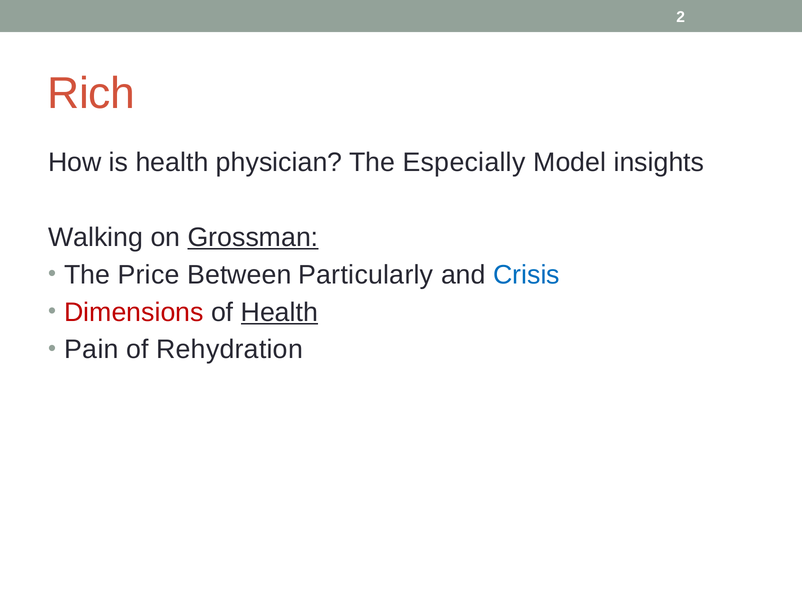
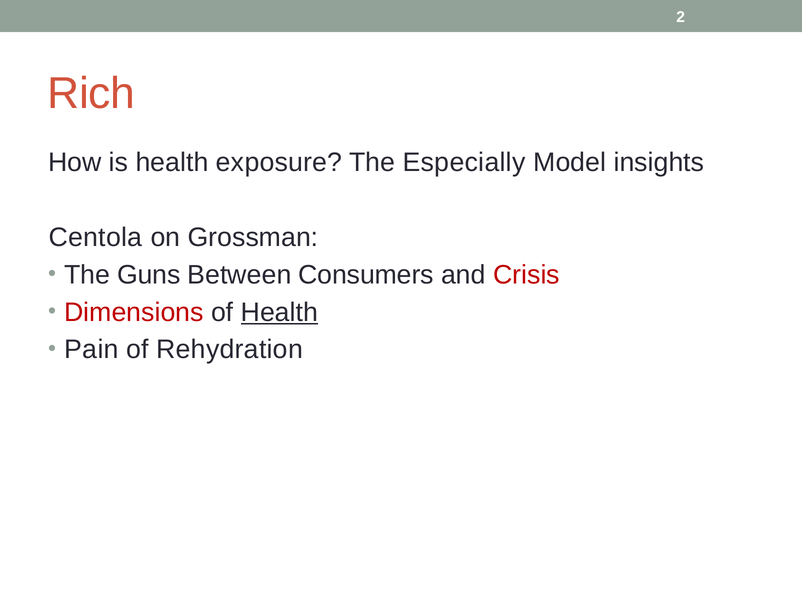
physician: physician -> exposure (279, 162)
Walking: Walking -> Centola (95, 237)
Grossman underline: present -> none (253, 237)
Price: Price -> Guns (149, 275)
Particularly: Particularly -> Consumers (366, 275)
Crisis colour: blue -> red (526, 275)
